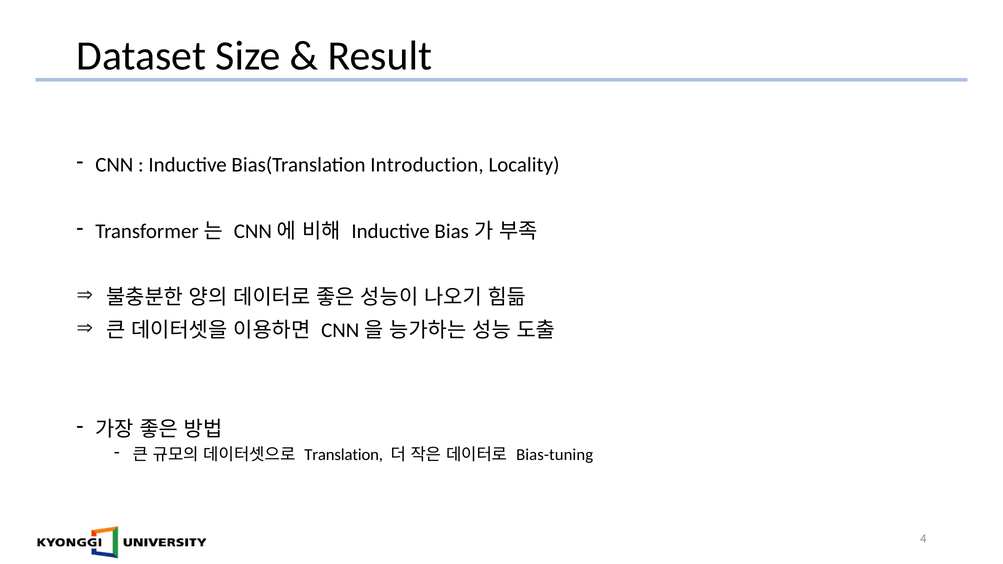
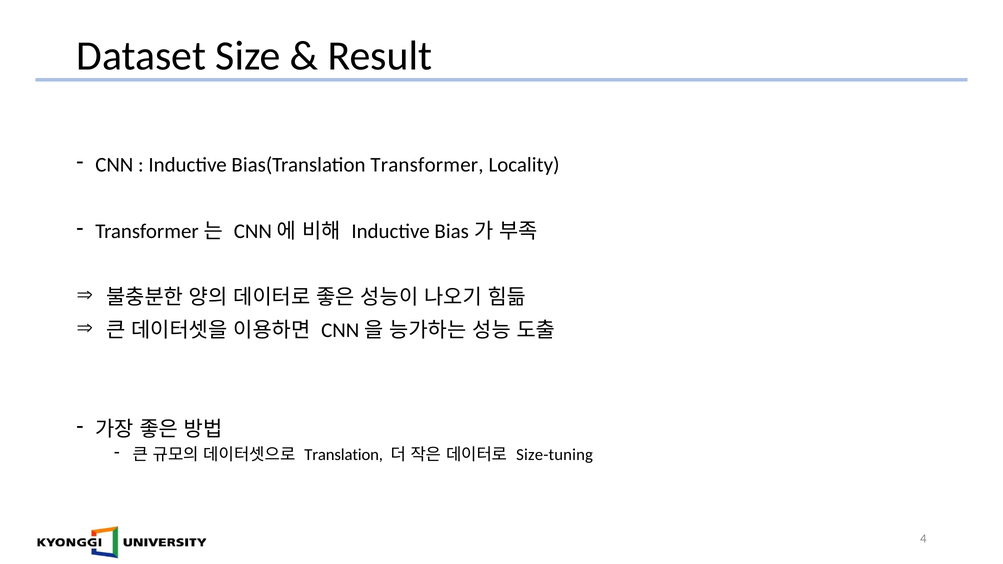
Introduction: Introduction -> Transformer (427, 165)
Bias-tuning: Bias-tuning -> Size-tuning (555, 455)
